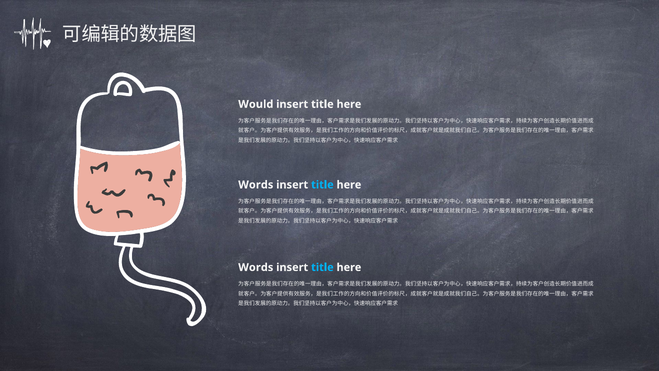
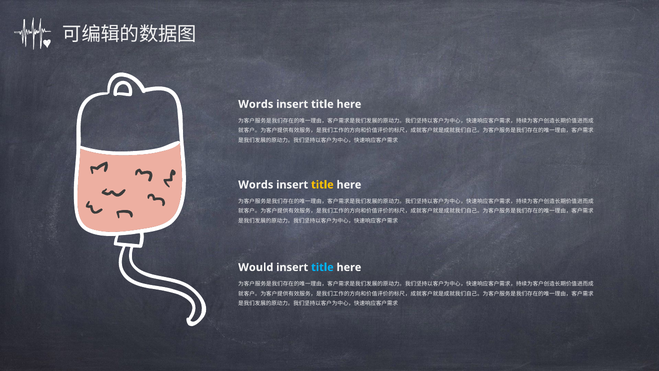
Would: Would -> Words (256, 104)
title colour: light blue -> yellow (322, 185)
Words: Words -> Would (256, 267)
